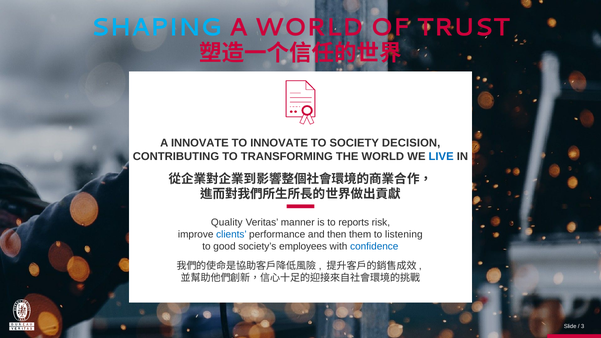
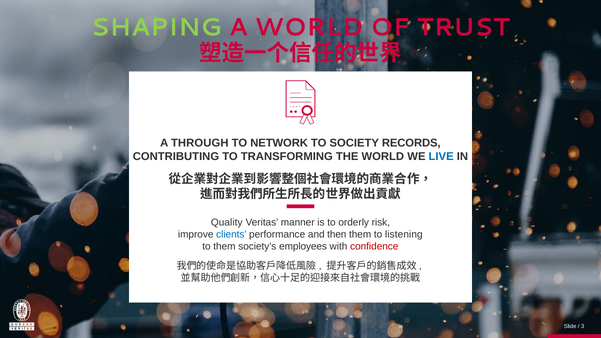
SHAPING colour: light blue -> light green (156, 28)
A INNOVATE: INNOVATE -> THROUGH (200, 143)
TO INNOVATE: INNOVATE -> NETWORK (279, 143)
DECISION: DECISION -> RECORDS (411, 143)
reports: reports -> orderly (354, 222)
to good: good -> them (224, 246)
confidence colour: blue -> red (374, 246)
